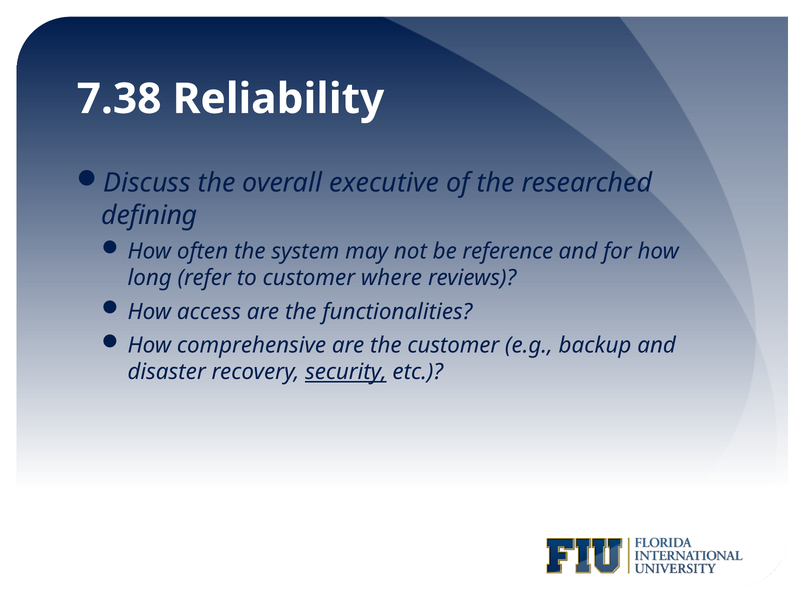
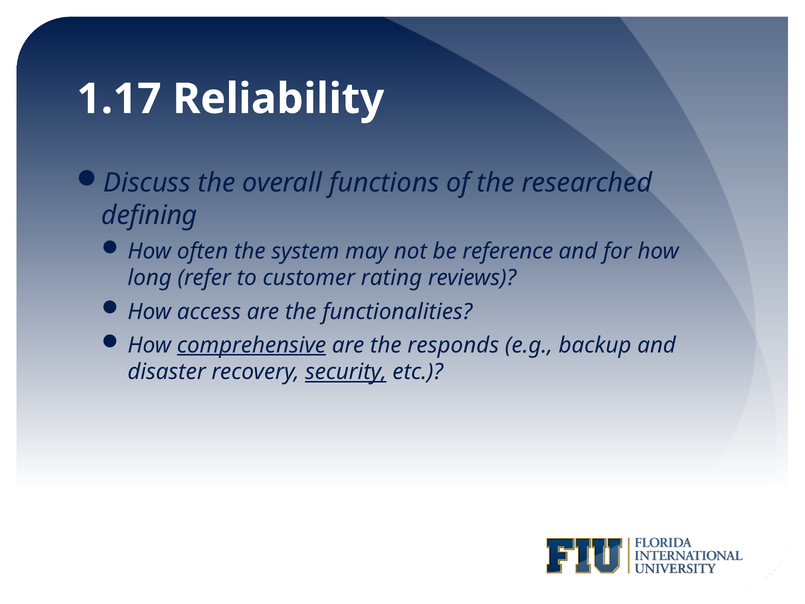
7.38: 7.38 -> 1.17 (119, 99)
executive: executive -> functions (384, 183)
where: where -> rating (392, 278)
comprehensive underline: none -> present (252, 345)
the customer: customer -> responds (453, 345)
